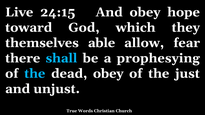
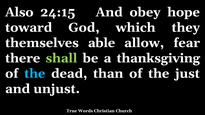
Live: Live -> Also (19, 12)
shall colour: light blue -> light green (61, 58)
prophesying: prophesying -> thanksgiving (158, 58)
dead obey: obey -> than (108, 74)
